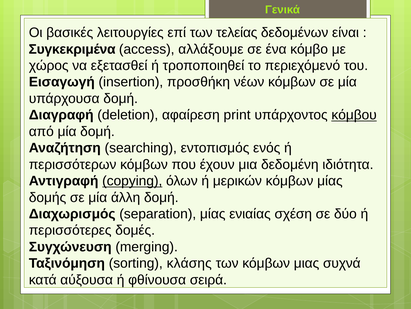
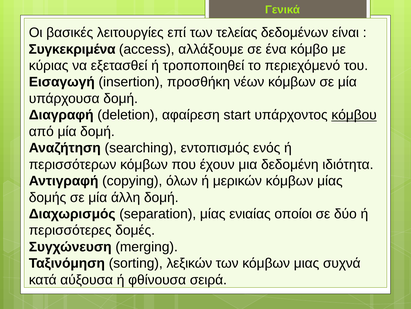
χώρος: χώρος -> κύριας (49, 65)
print: print -> start (237, 115)
copying underline: present -> none (132, 181)
σχέση: σχέση -> οποίοι (293, 213)
κλάσης: κλάσης -> λεξικών (189, 263)
